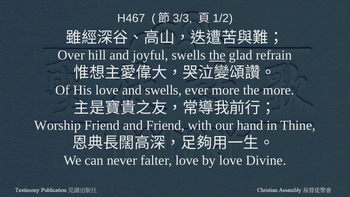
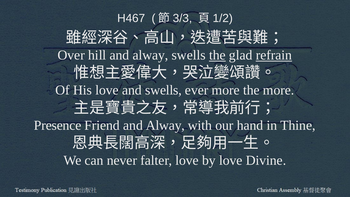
hill and joyful: joyful -> alway (151, 55)
refrain underline: none -> present (274, 55)
Worship: Worship -> Presence (58, 125)
Friend and Friend: Friend -> Alway (165, 125)
